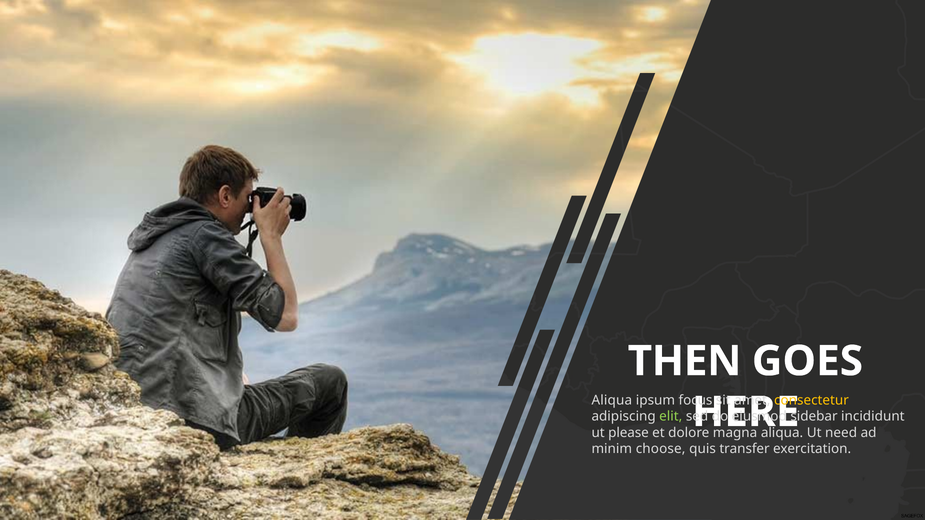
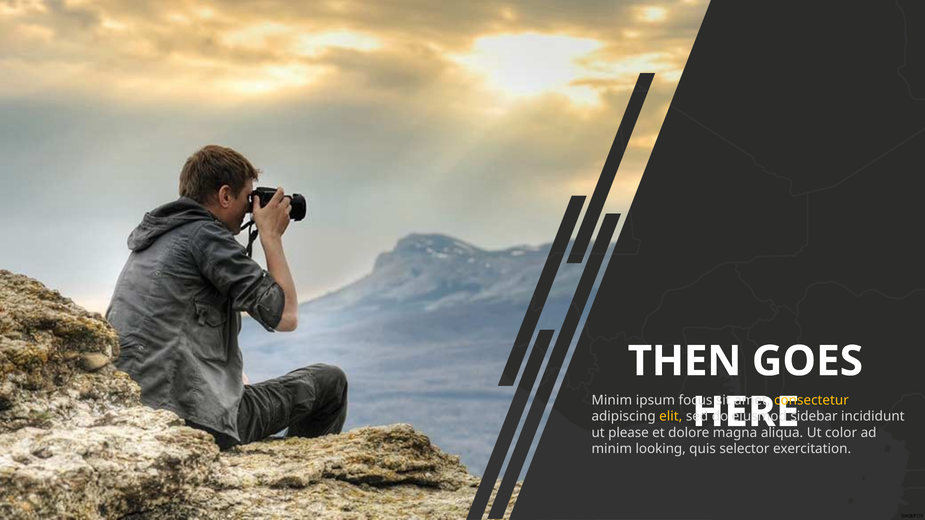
Aliqua: Aliqua -> Minim (612, 400)
elit colour: light green -> yellow (671, 417)
need: need -> color (841, 433)
choose: choose -> looking (661, 449)
transfer: transfer -> selector (744, 449)
